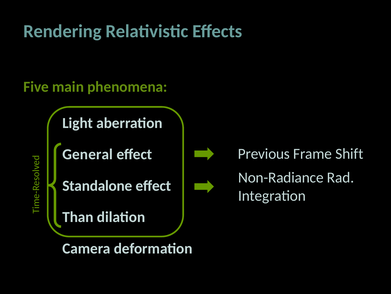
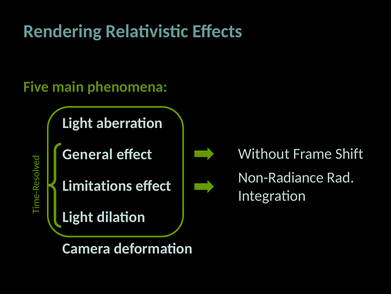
Previous: Previous -> Without (264, 153)
Standalone: Standalone -> Limitations (97, 185)
Than: Than -> Light (78, 217)
